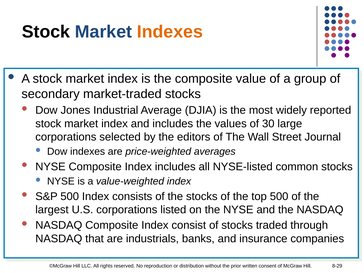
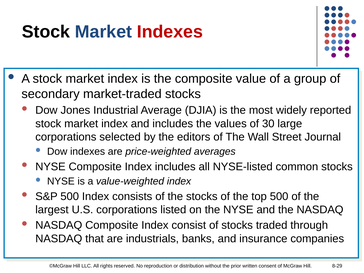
Indexes colour: orange -> red (170, 32)
